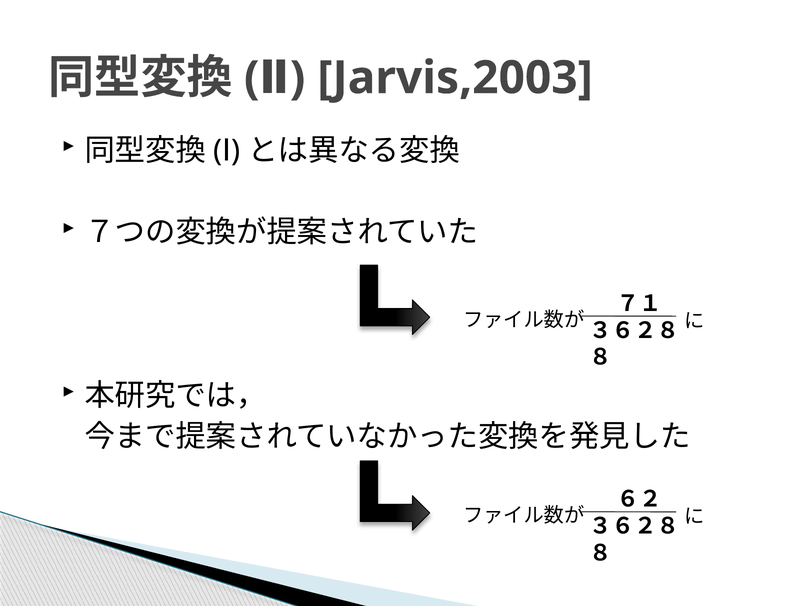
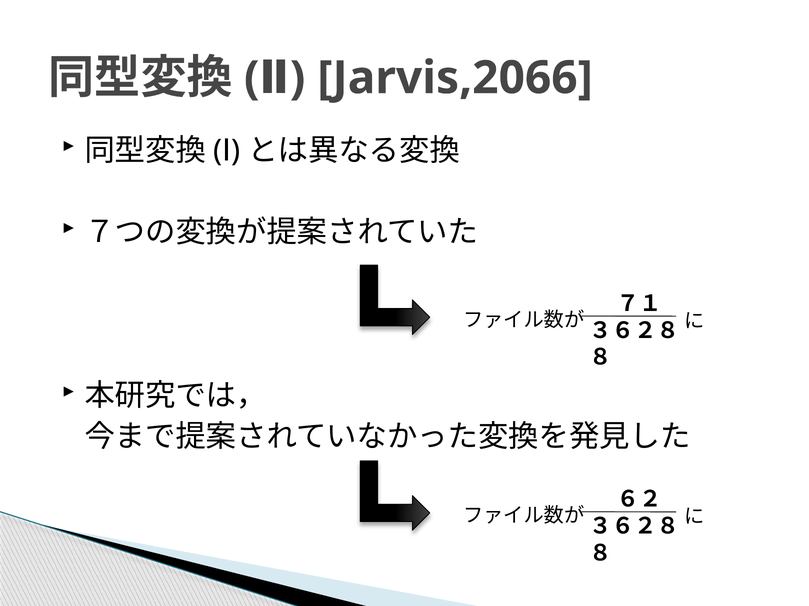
Jarvis,2003: Jarvis,2003 -> Jarvis,2066 (455, 78)
